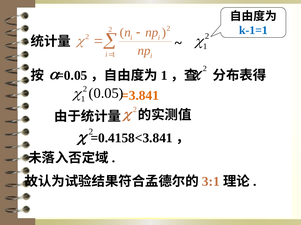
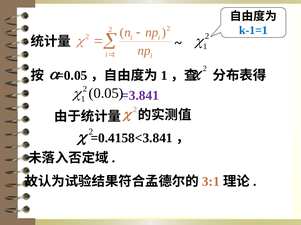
=3.841 colour: orange -> purple (140, 96)
